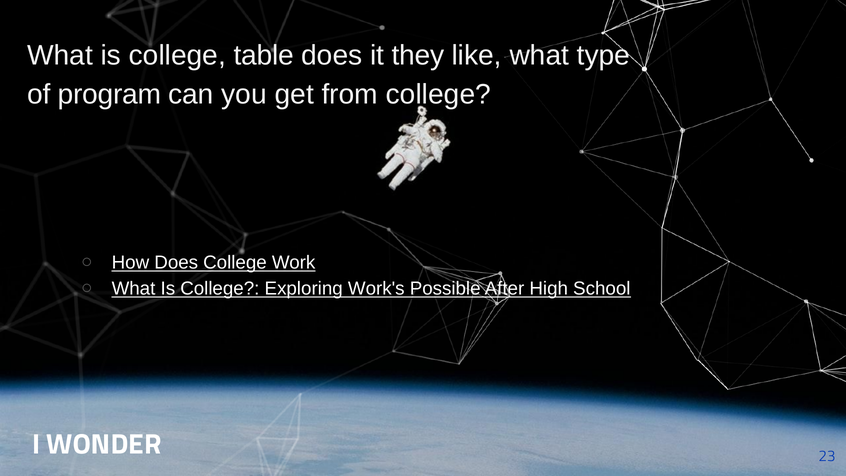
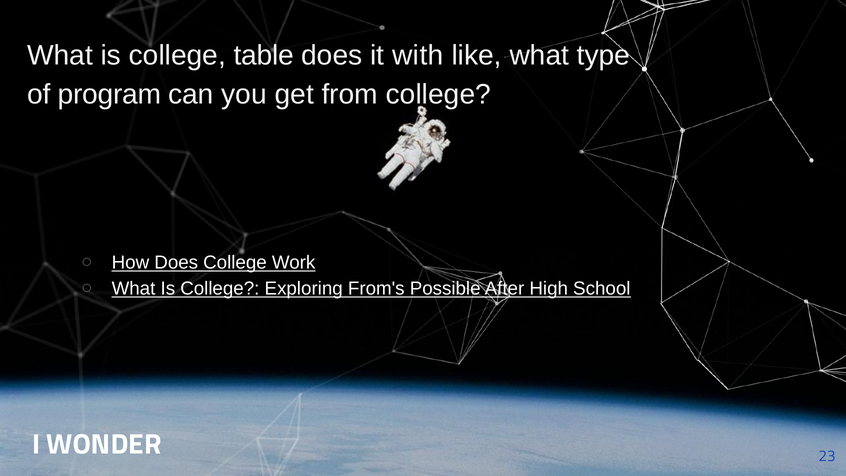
they: they -> with (418, 55)
Work's: Work's -> From's (376, 289)
